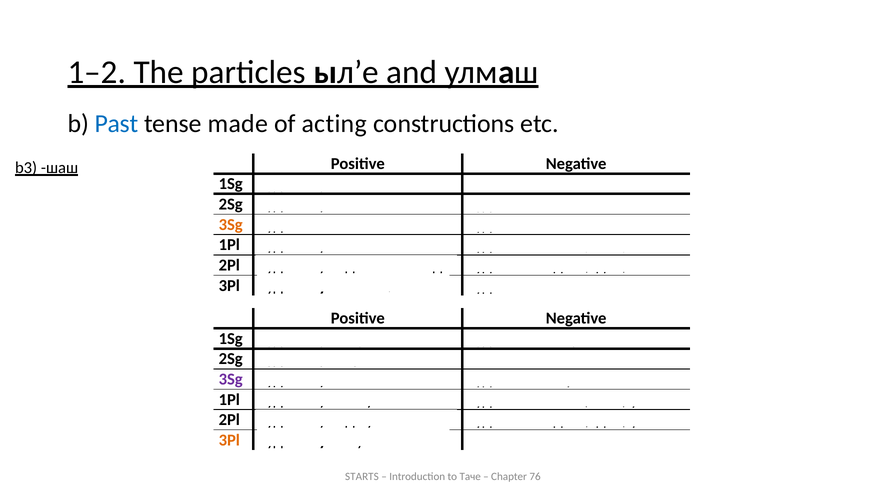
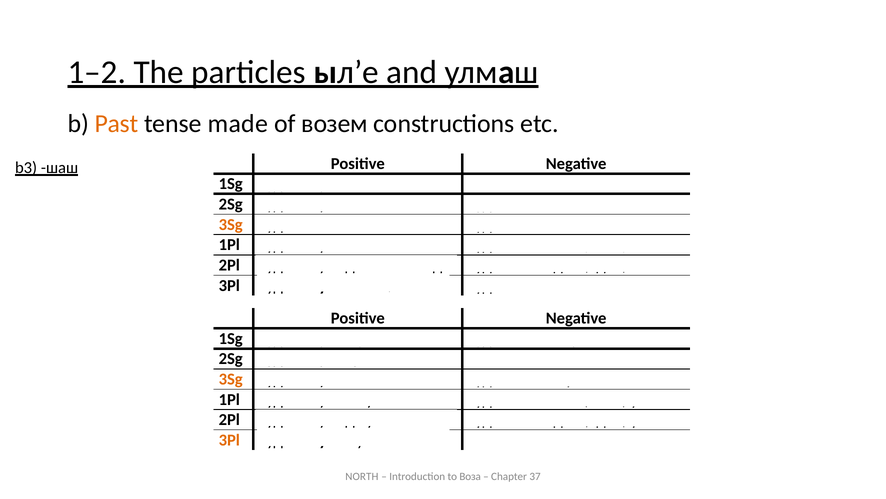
Past colour: blue -> orange (117, 123)
acting: acting -> возем (335, 123)
3Sg colour: purple -> orange (231, 379)
STARTS: STARTS -> NORTH (362, 476)
Таче: Таче -> Воза (470, 476)
76: 76 -> 37 (535, 476)
